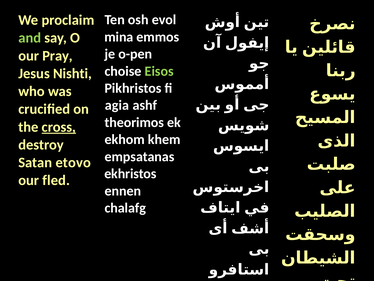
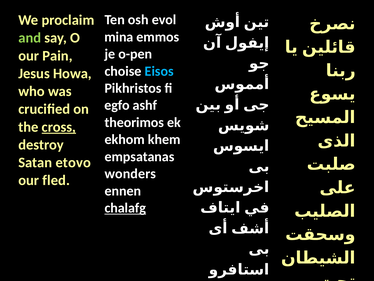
Pray: Pray -> Pain (57, 56)
Eisos colour: light green -> light blue (159, 71)
Nishti: Nishti -> Howa (72, 73)
agia: agia -> egfo (117, 105)
ekhristos: ekhristos -> wonders (130, 173)
chalafg underline: none -> present (125, 208)
